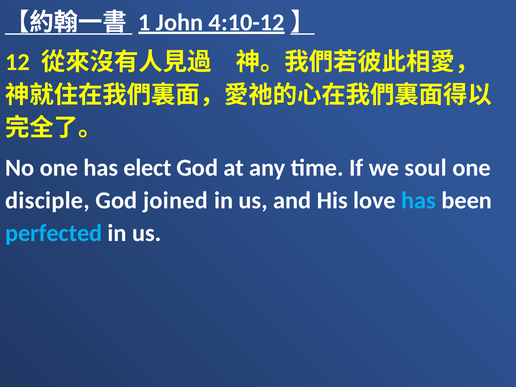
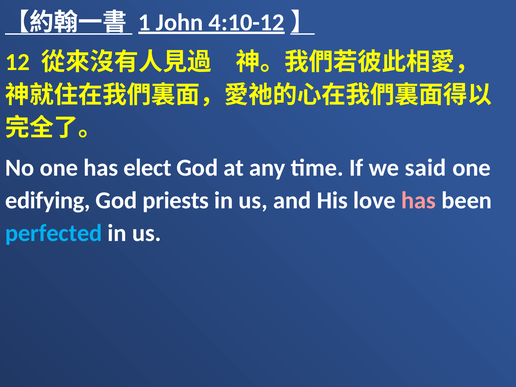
soul: soul -> said (426, 168)
disciple: disciple -> edifying (48, 200)
joined: joined -> priests (176, 200)
has colour: light blue -> pink (419, 200)
